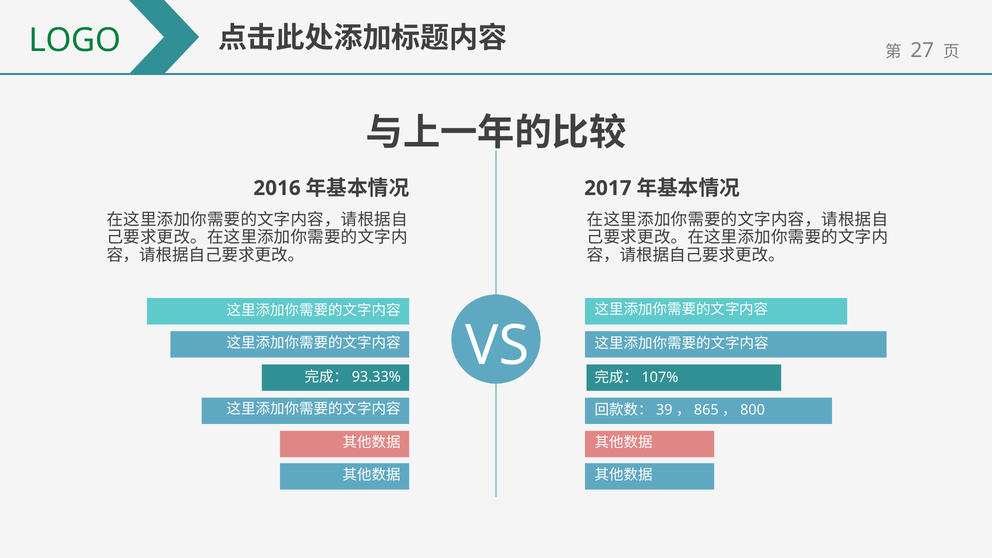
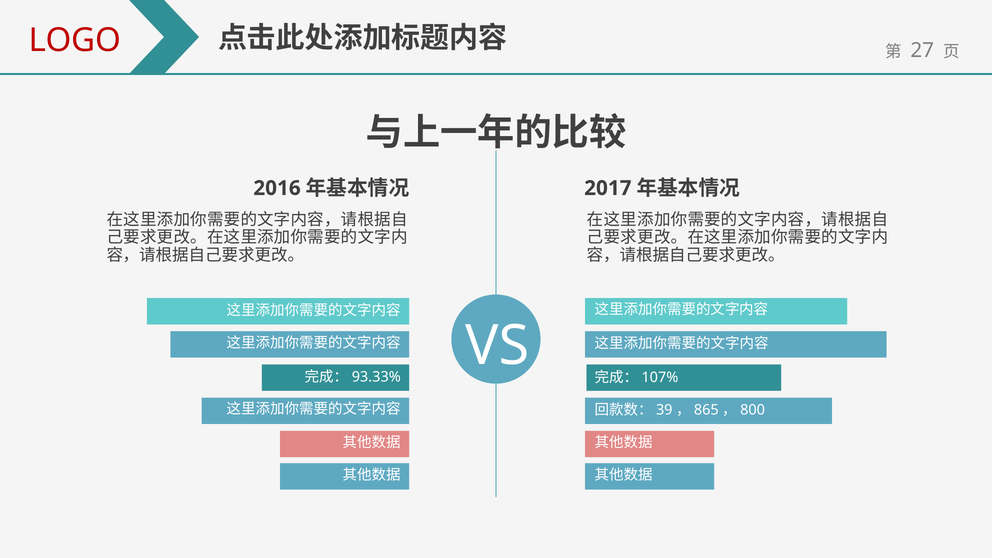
LOGO colour: green -> red (75, 41)
